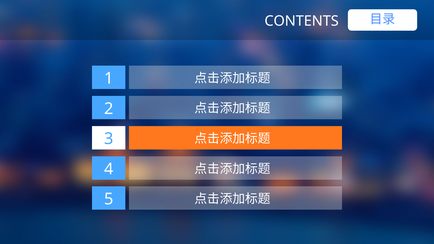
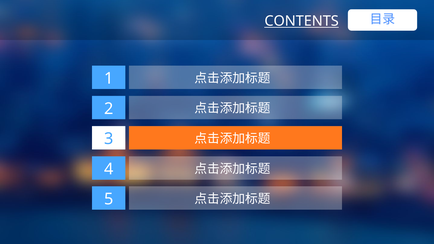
CONTENTS underline: none -> present (302, 21)
